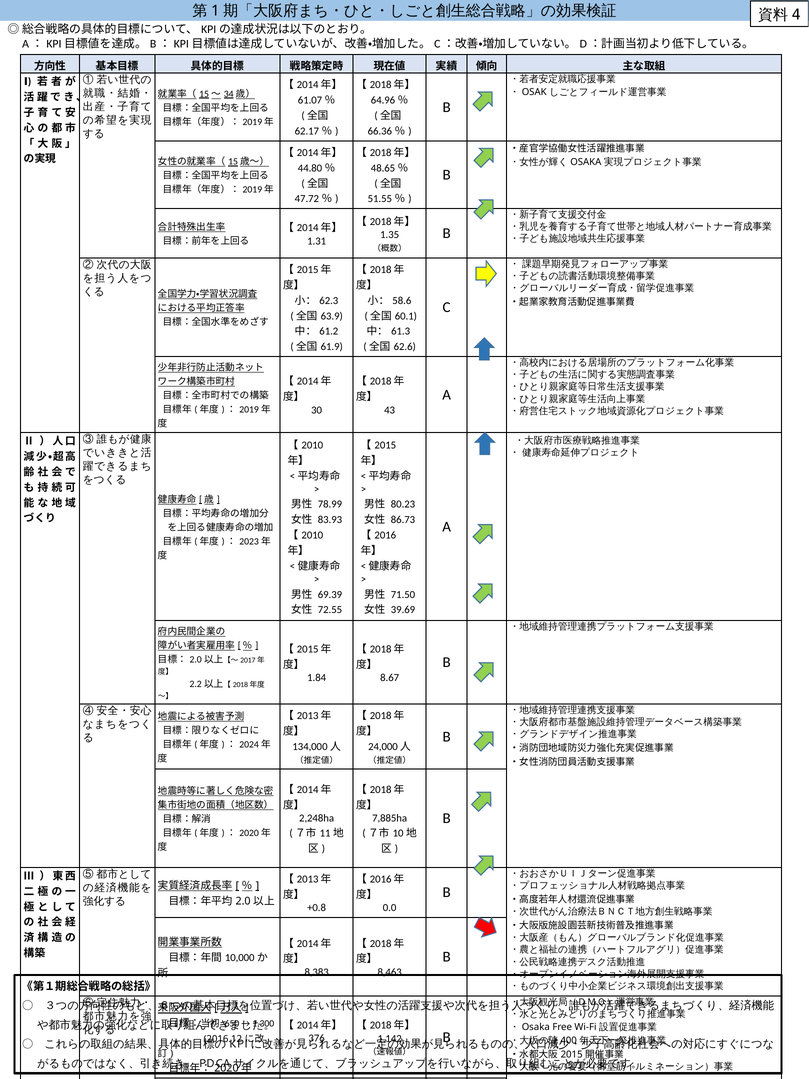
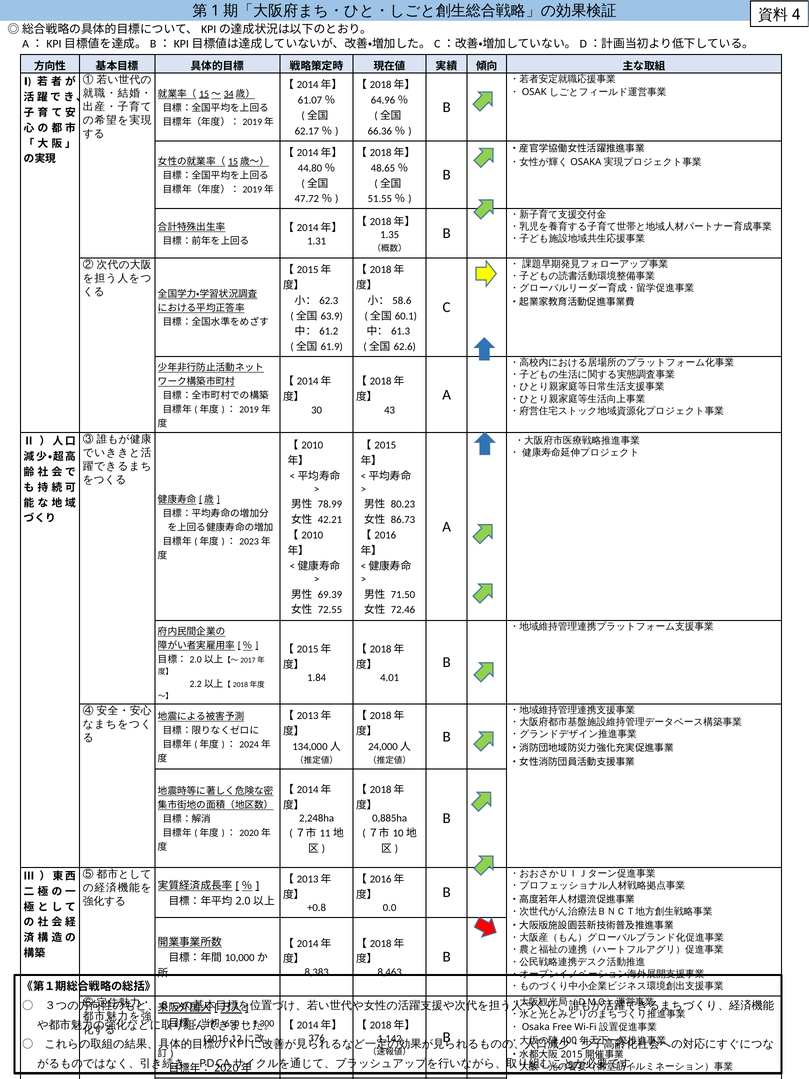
83.93: 83.93 -> 42.21 (330, 520)
39.69: 39.69 -> 72.46 (403, 610)
8.67: 8.67 -> 4.01 (390, 678)
7,885ha: 7,885ha -> 0,885ha (390, 818)
